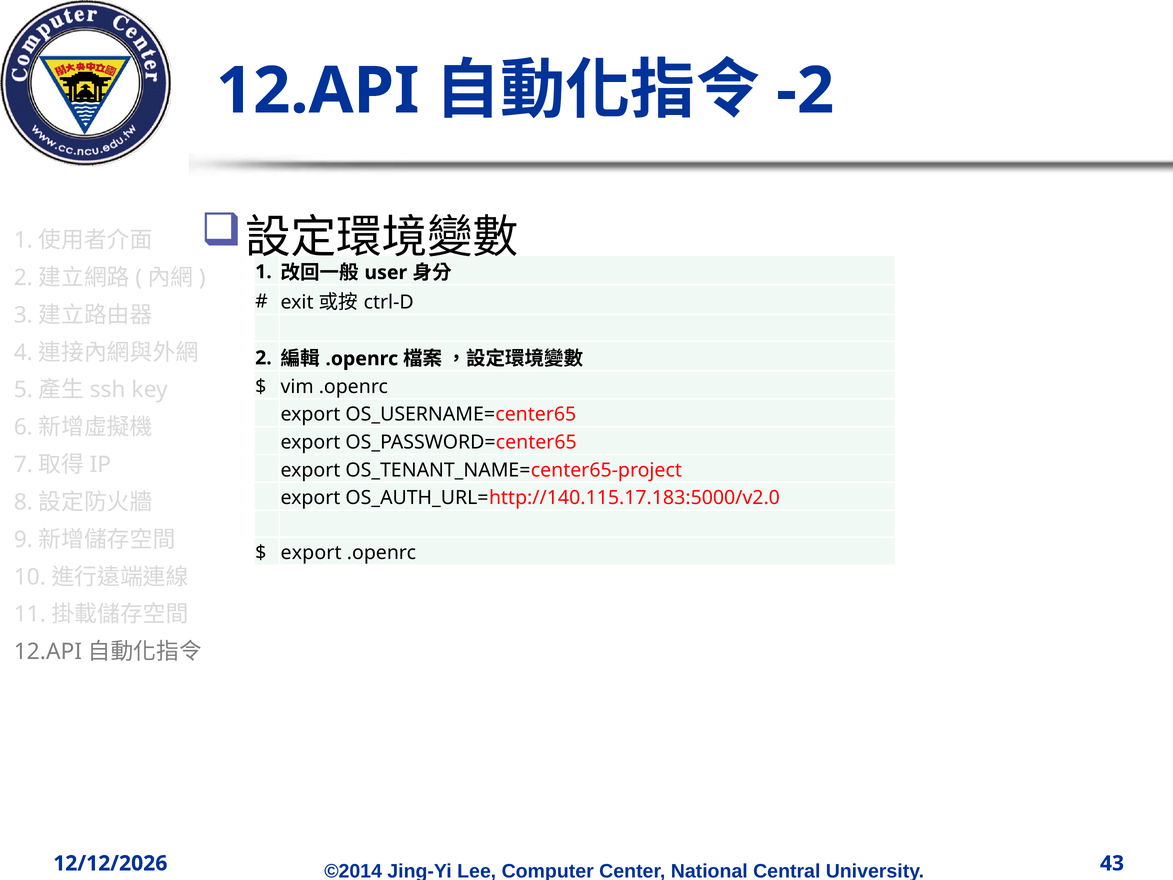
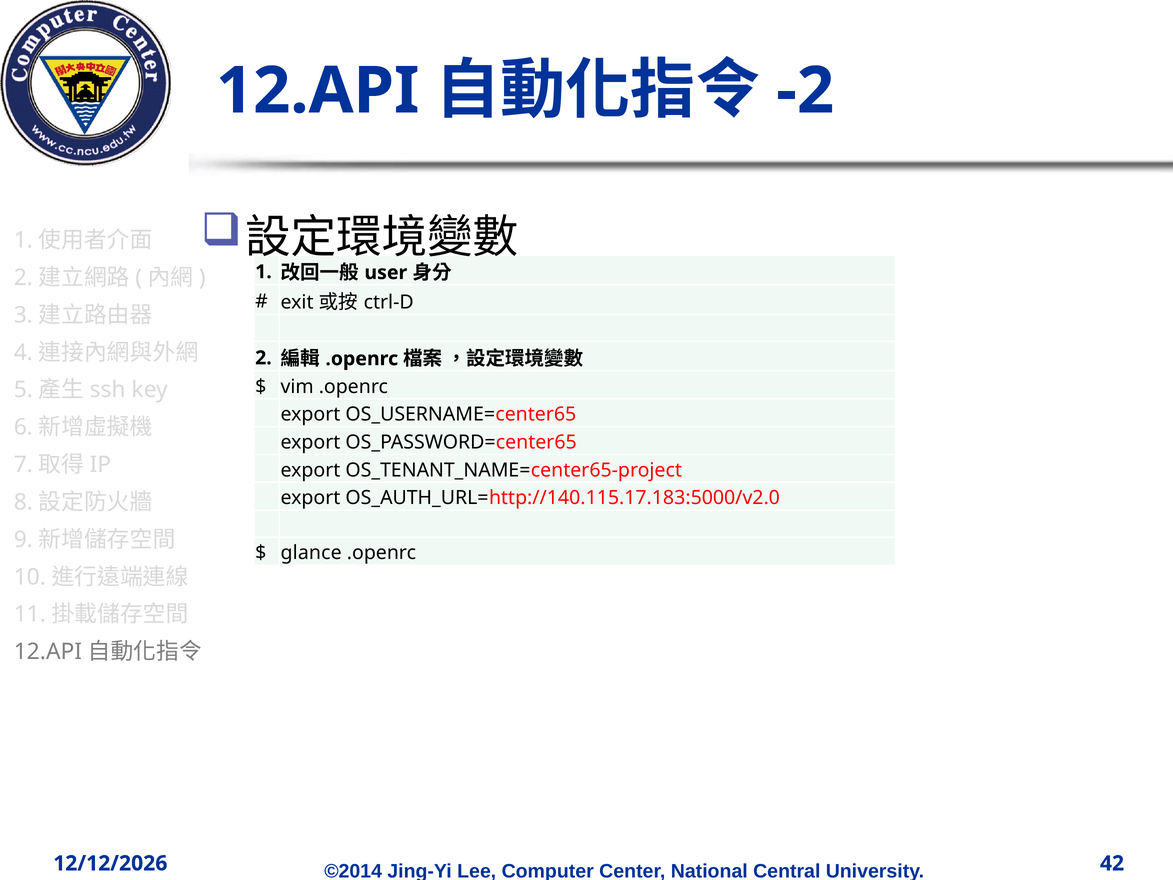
export: export -> glance (311, 553)
43: 43 -> 42 (1112, 863)
